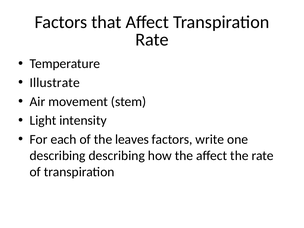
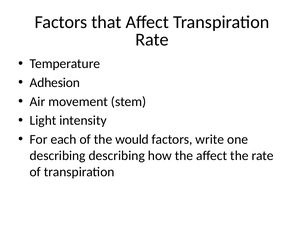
Illustrate: Illustrate -> Adhesion (55, 83)
leaves: leaves -> would (132, 139)
